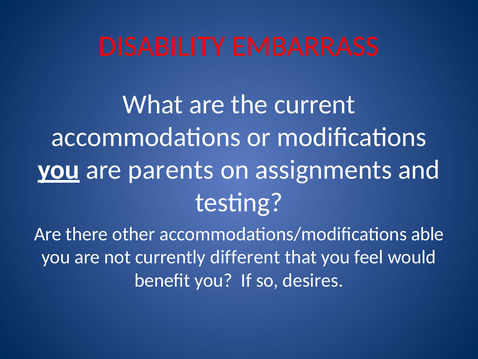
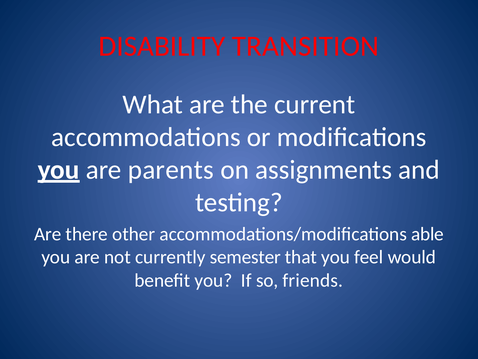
EMBARRASS: EMBARRASS -> TRANSITION (305, 46)
different: different -> semester (245, 257)
desires: desires -> friends (313, 280)
